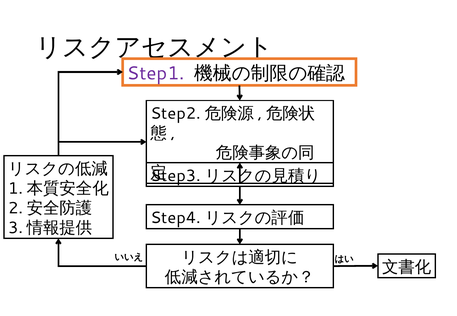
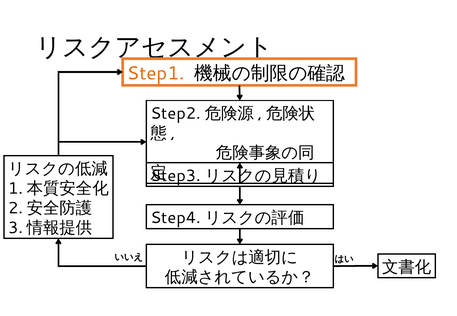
Step1 colour: purple -> orange (156, 73)
